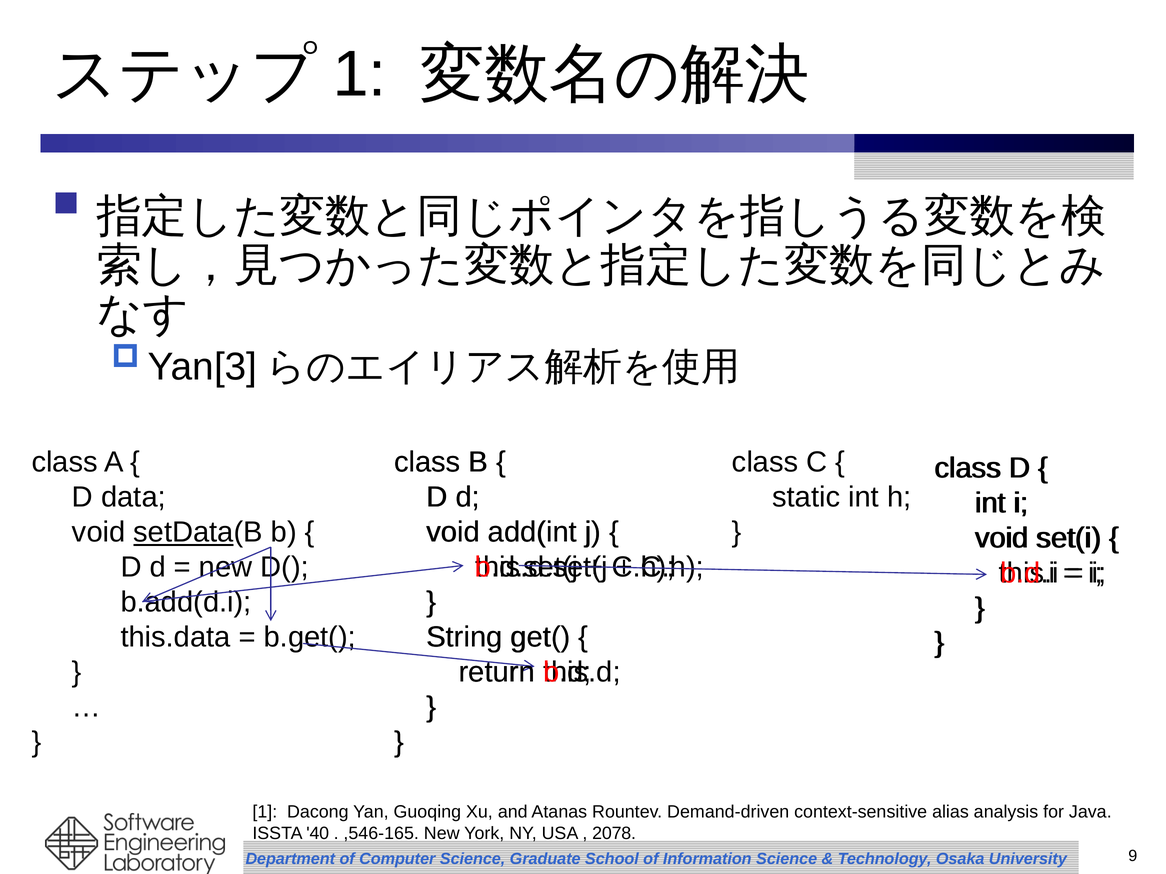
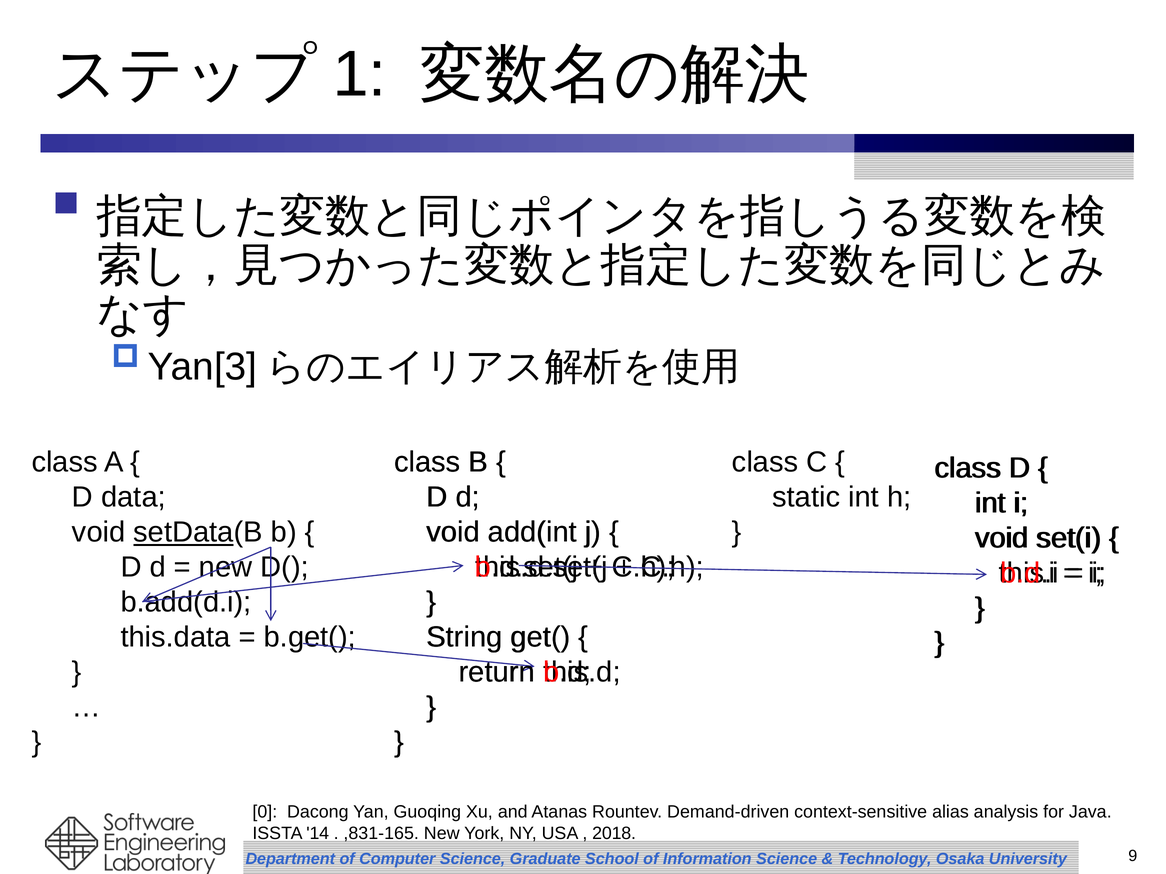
1: 1 -> 0 (265, 812)
40: 40 -> 14 (318, 834)
,546-165: ,546-165 -> ,831-165 (381, 834)
2078: 2078 -> 2018 (614, 834)
